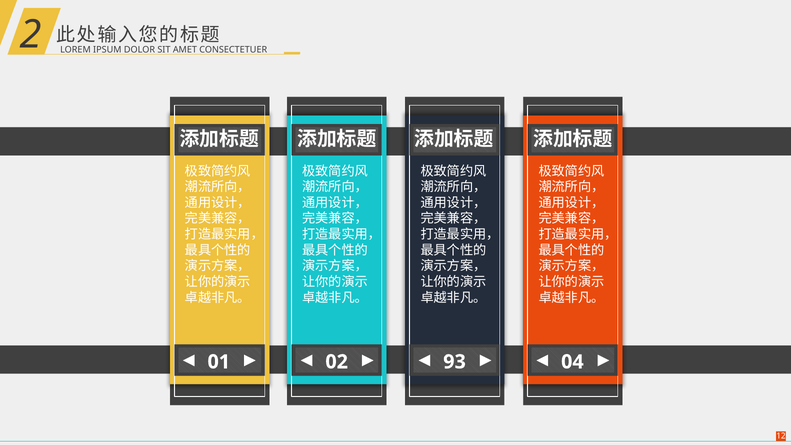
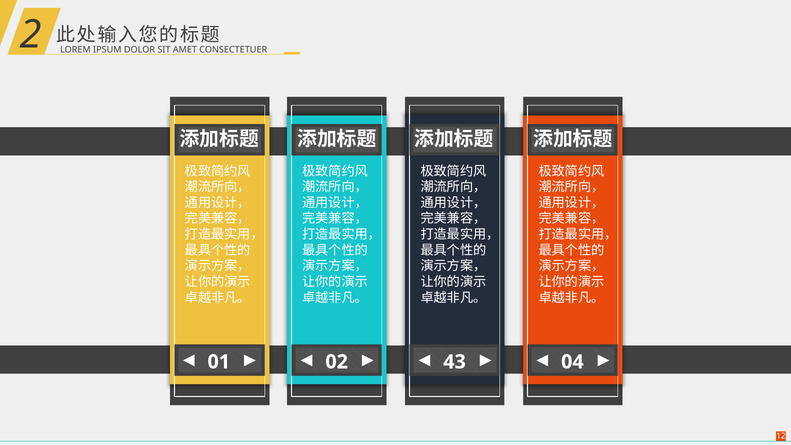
93: 93 -> 43 (455, 362)
